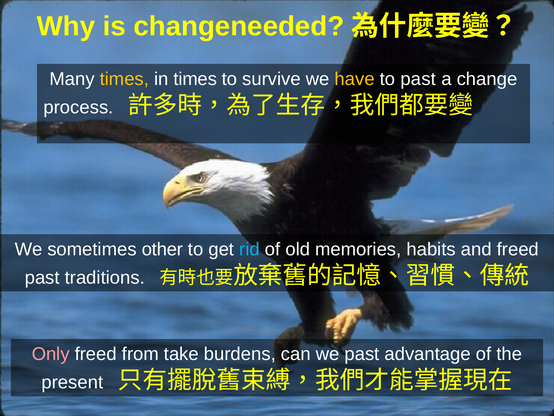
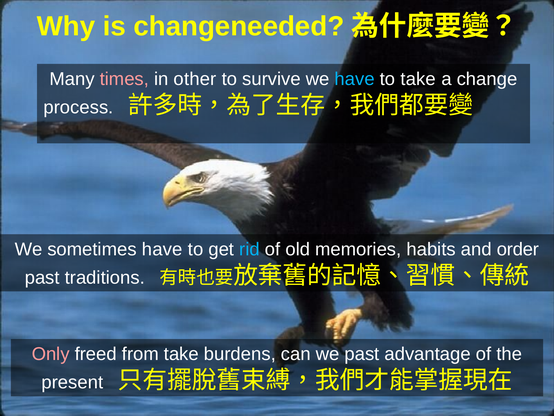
times colour: yellow -> pink (124, 79)
in times: times -> other (195, 79)
have colour: yellow -> light blue (355, 79)
to past: past -> take (418, 79)
sometimes other: other -> have (162, 249)
and freed: freed -> order (518, 249)
